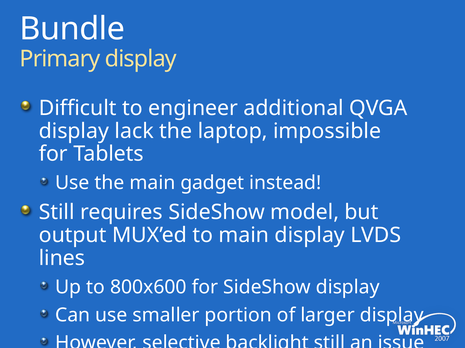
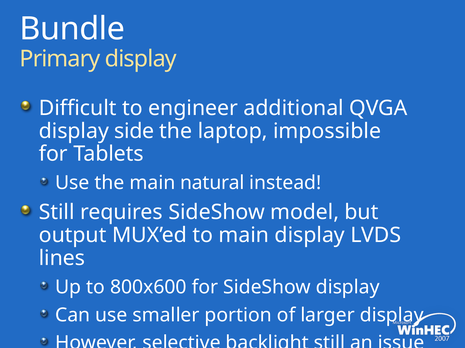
lack: lack -> side (134, 131)
gadget: gadget -> natural (212, 183)
